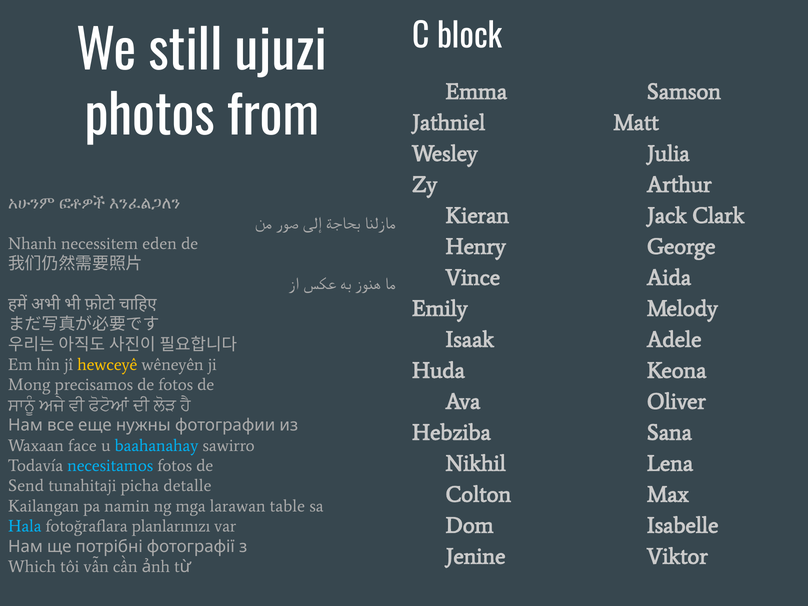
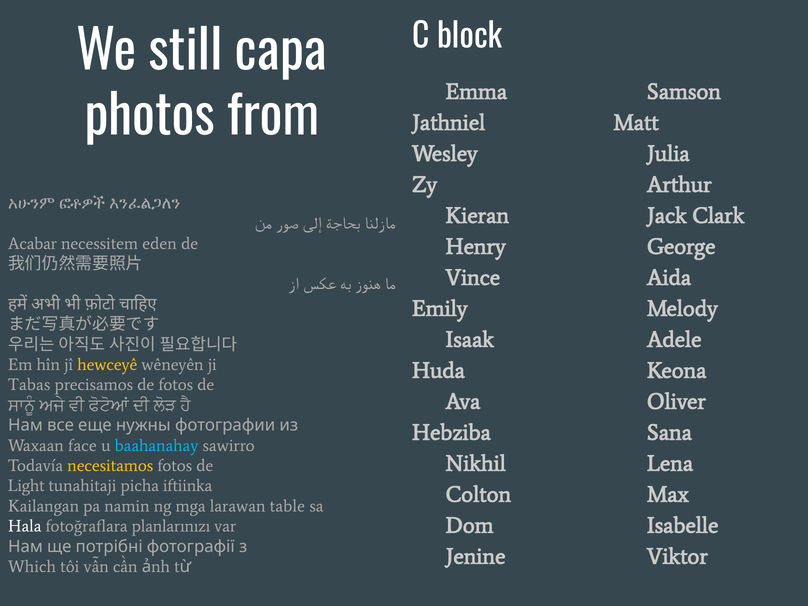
ujuzi: ujuzi -> capa (281, 52)
Nhanh: Nhanh -> Acabar (32, 244)
Mong: Mong -> Tabas (29, 385)
necesitamos colour: light blue -> yellow (110, 466)
Send: Send -> Light (26, 486)
detalle: detalle -> iftiinka (188, 486)
Hala colour: light blue -> white (25, 526)
